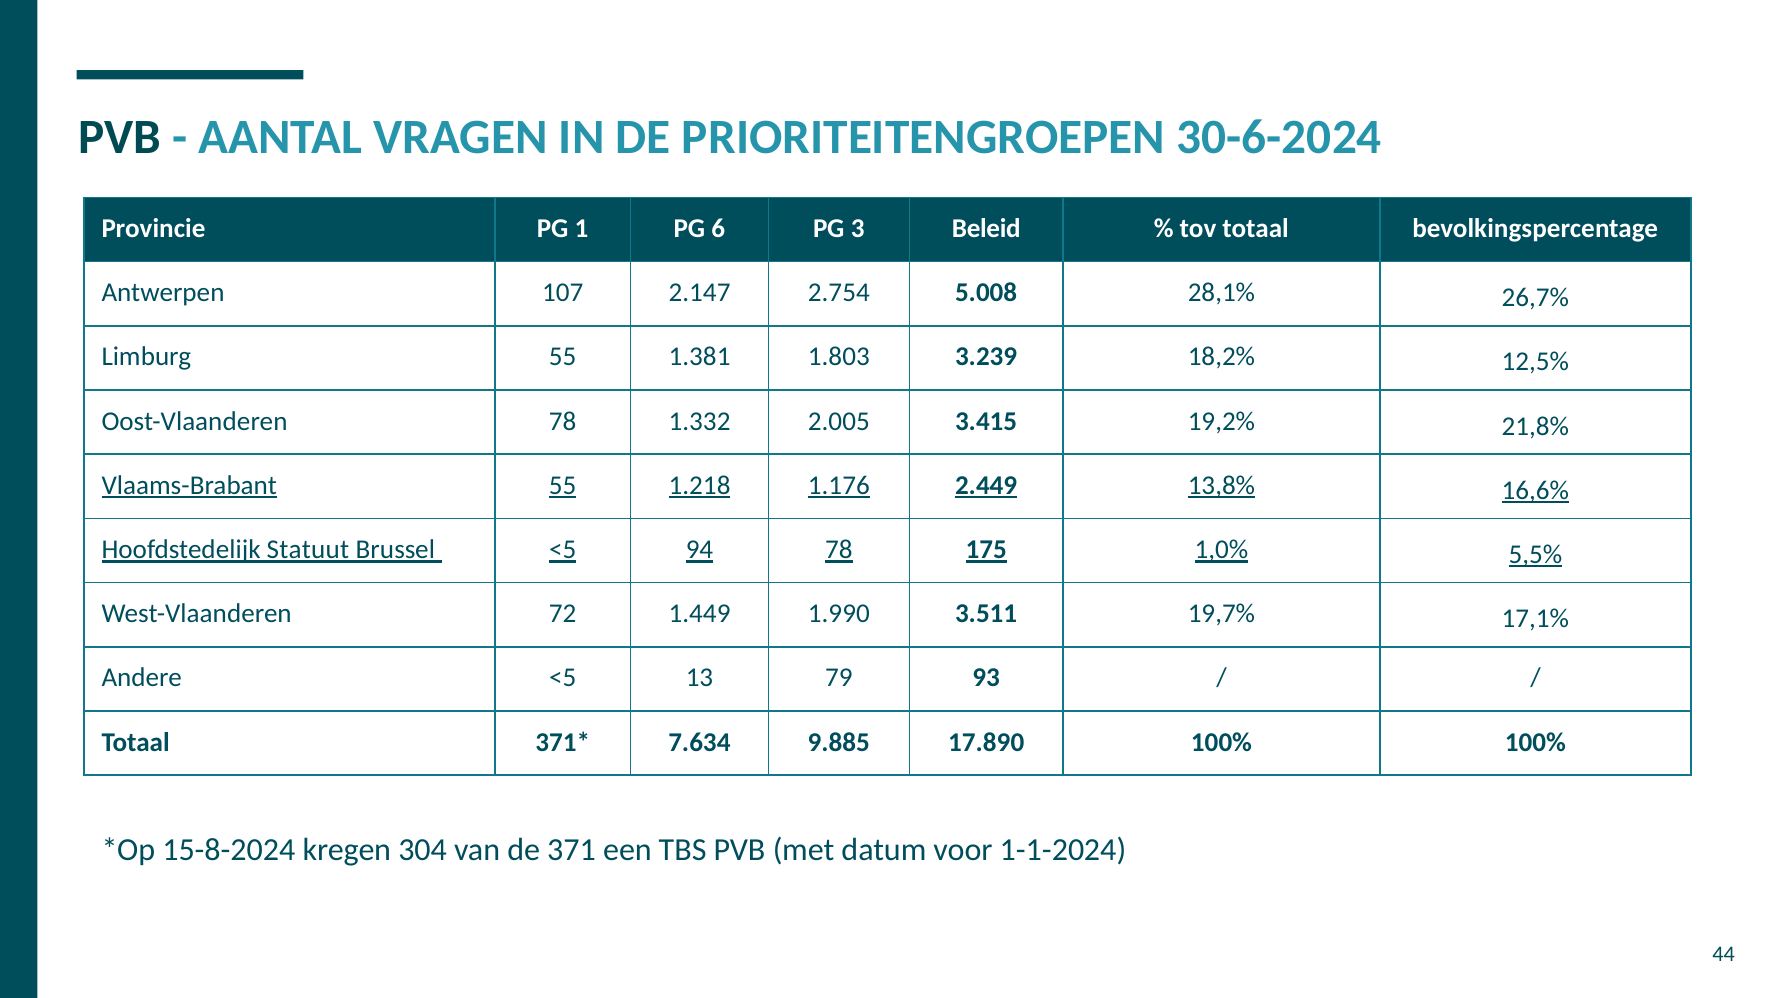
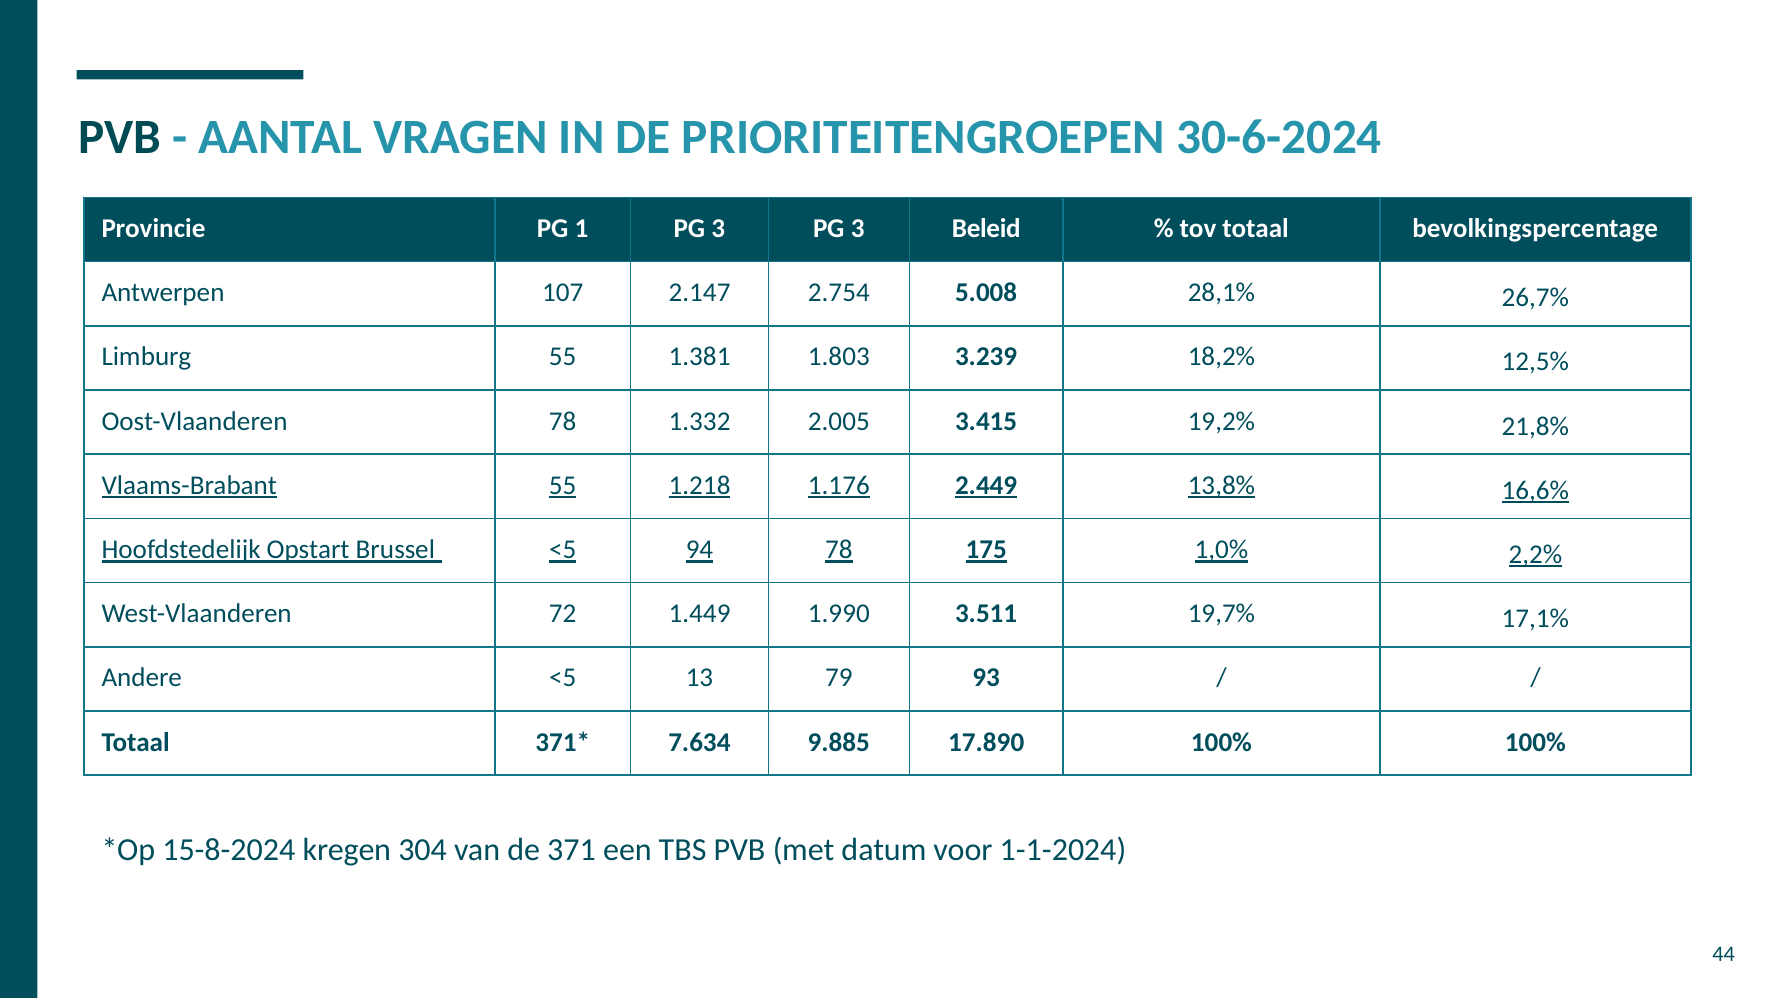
1 PG 6: 6 -> 3 (718, 229)
Statuut: Statuut -> Opstart (308, 550)
5,5%: 5,5% -> 2,2% (1535, 555)
